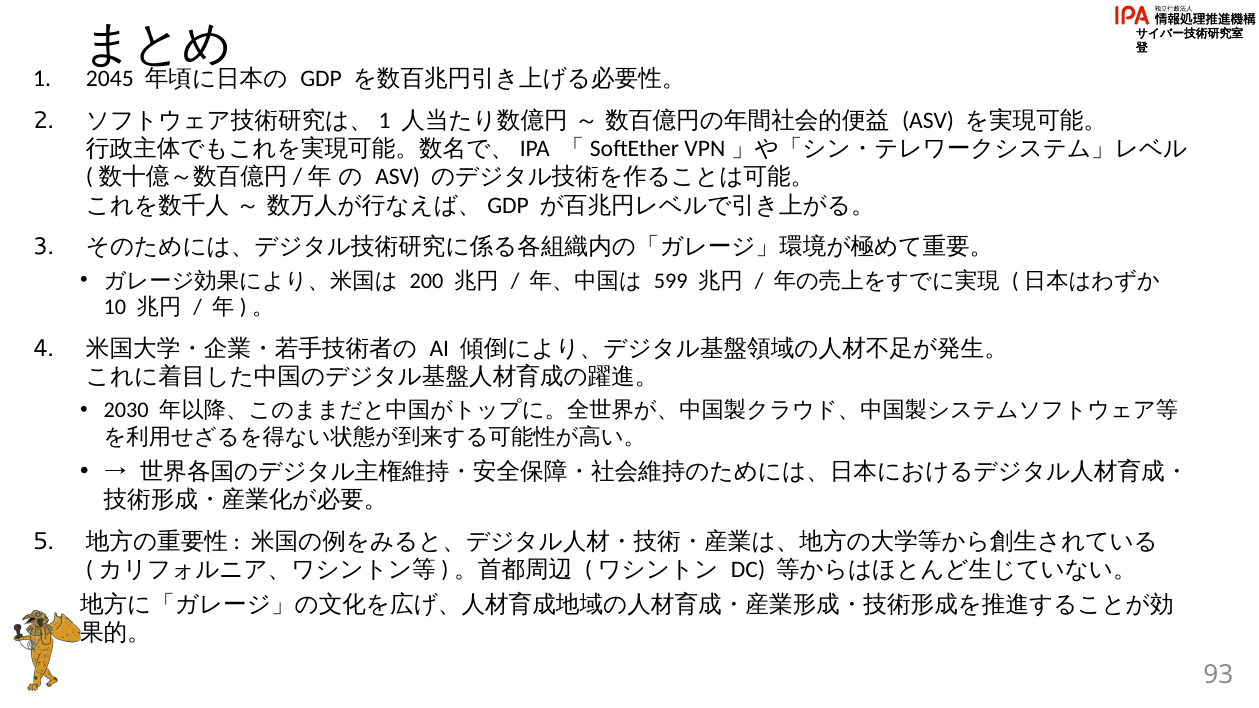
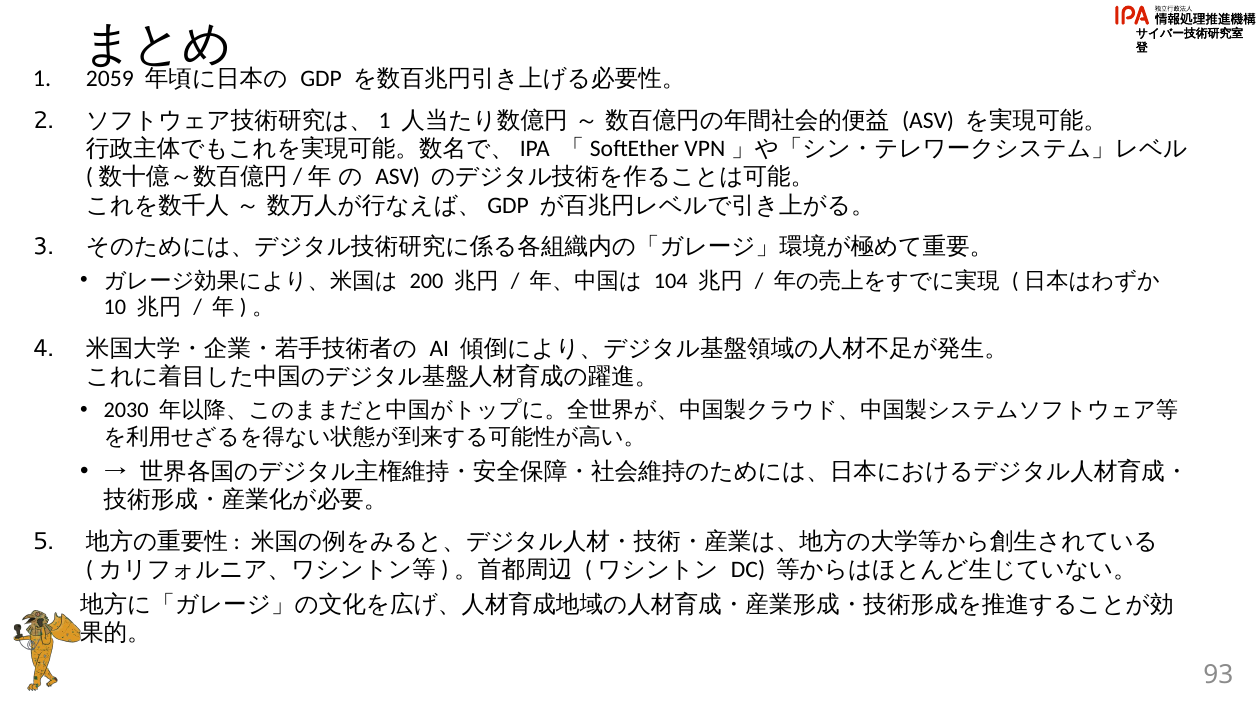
2045: 2045 -> 2059 (110, 79)
599: 599 -> 104 (671, 281)
